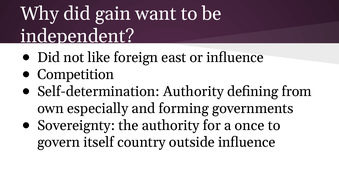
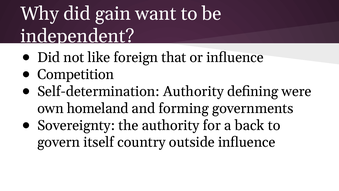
east: east -> that (174, 57)
from: from -> were (297, 91)
especially: especially -> homeland (98, 108)
once: once -> back (250, 125)
